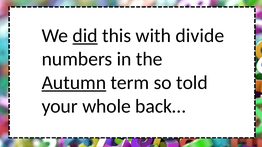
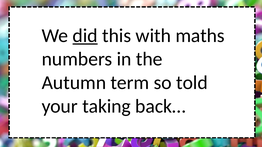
divide: divide -> maths (200, 36)
Autumn underline: present -> none (74, 83)
whole: whole -> taking (106, 106)
